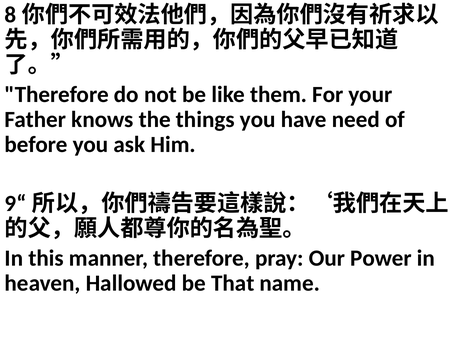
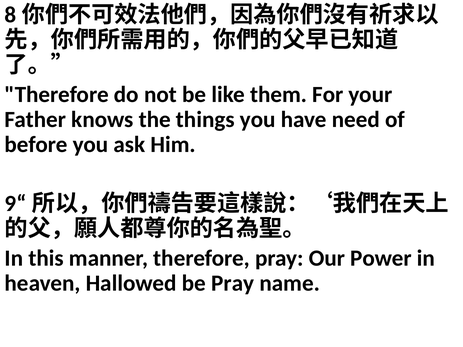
be That: That -> Pray (233, 283)
